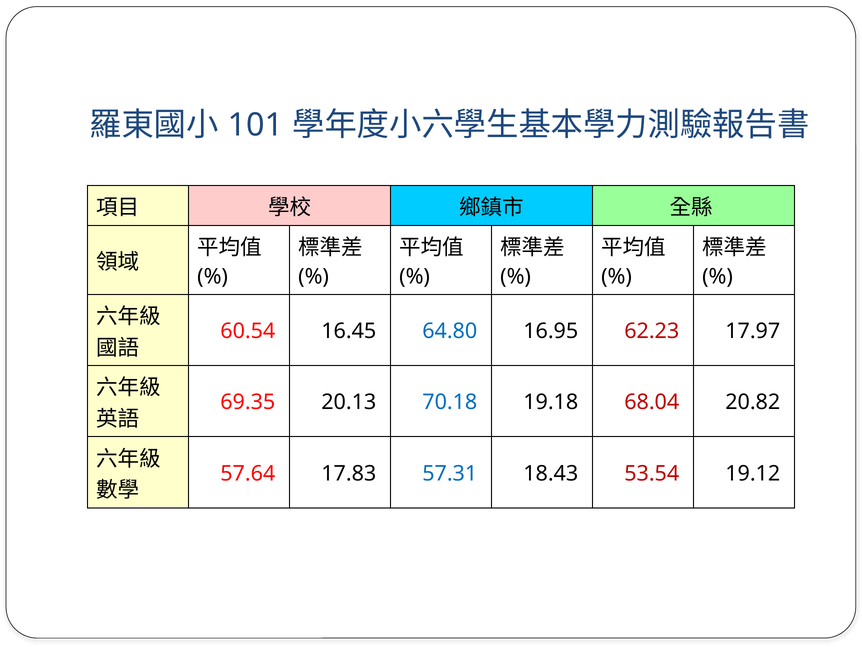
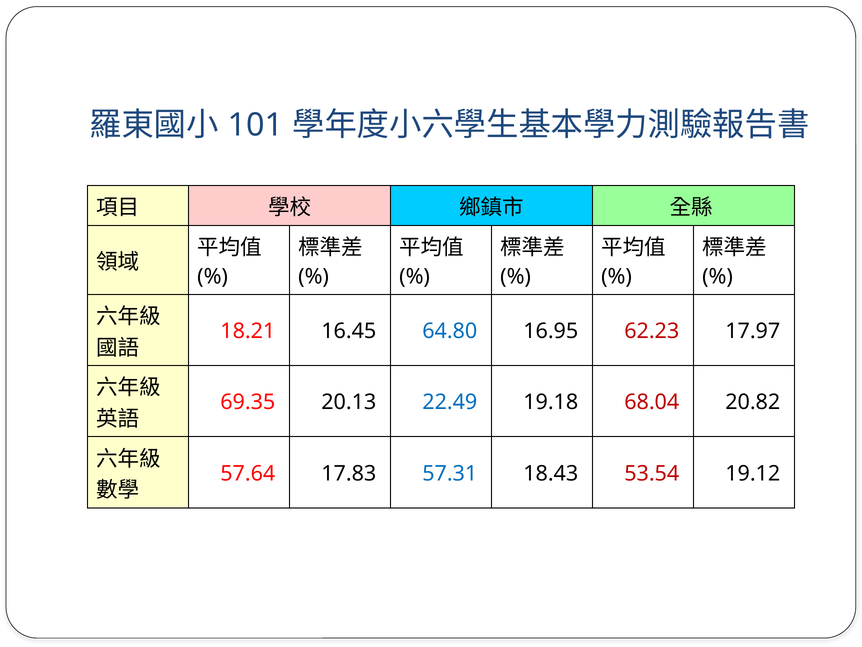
60.54: 60.54 -> 18.21 (248, 331)
70.18: 70.18 -> 22.49 (450, 402)
